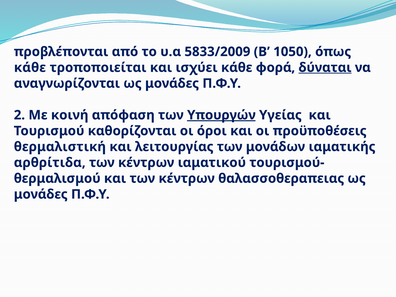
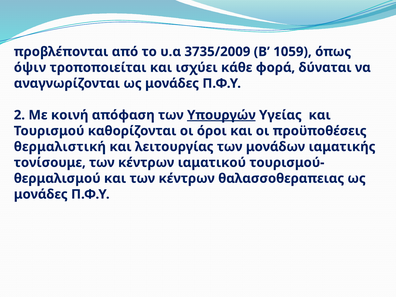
5833/2009: 5833/2009 -> 3735/2009 (217, 52)
1050: 1050 -> 1059 (292, 52)
κάθε: κάθε -> όψιν (30, 68)
δύναται underline: present -> none (325, 68)
αρθρίτιδα: αρθρίτιδα -> τονίσουμε (50, 163)
